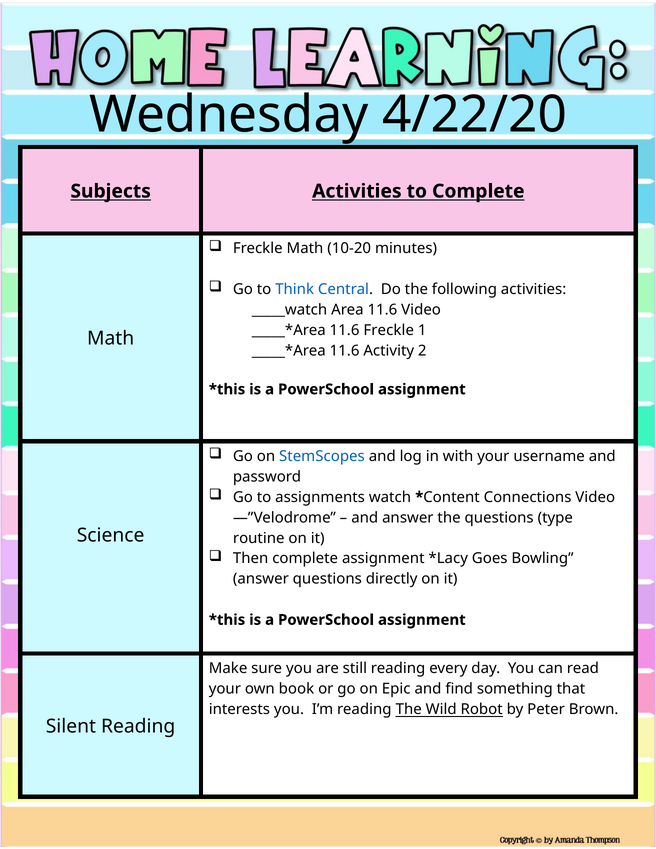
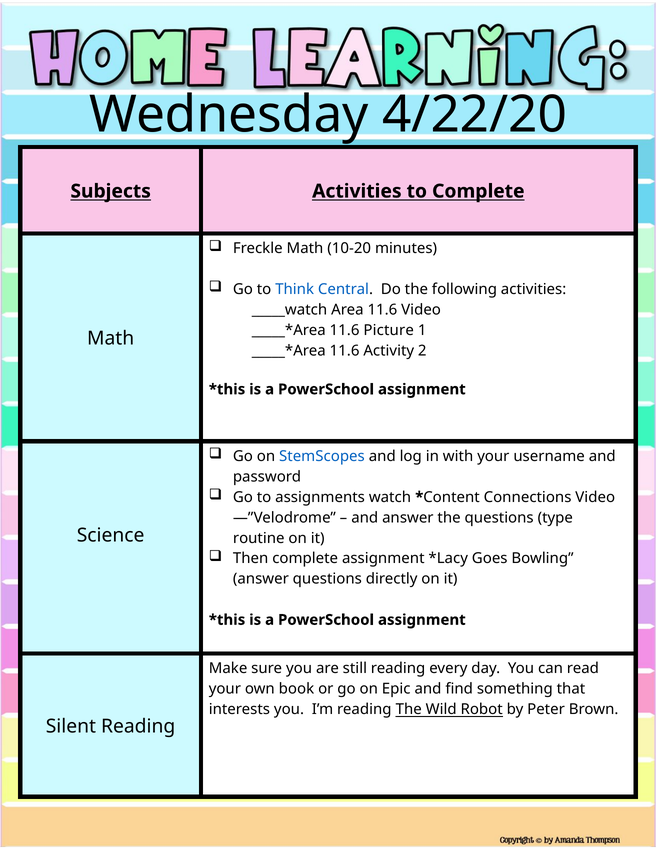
11.6 Freckle: Freckle -> Picture (389, 330)
